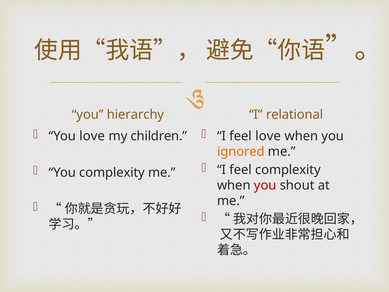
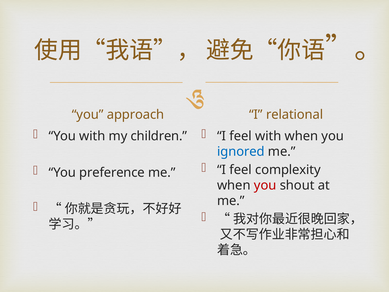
hierarchy: hierarchy -> approach (136, 114)
feel love: love -> with (268, 136)
You love: love -> with (92, 136)
ignored colour: orange -> blue (241, 151)
You complexity: complexity -> preference (112, 172)
